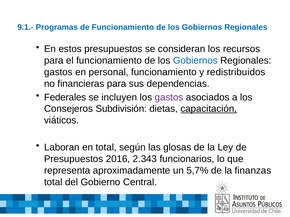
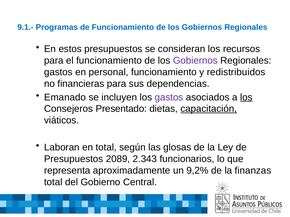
Gobiernos colour: blue -> purple (195, 61)
Federales: Federales -> Emanado (65, 97)
los underline: none -> present (246, 97)
Subdivisión: Subdivisión -> Presentado (121, 109)
2016: 2016 -> 2089 (118, 159)
5,7%: 5,7% -> 9,2% (197, 171)
